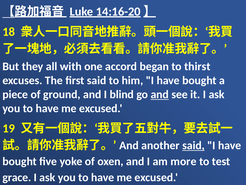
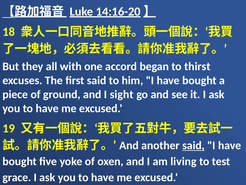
blind: blind -> sight (122, 94)
and underline: present -> none (160, 94)
more: more -> living (183, 161)
